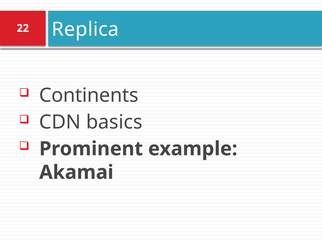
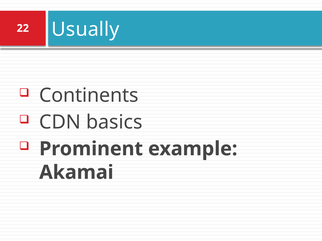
Replica: Replica -> Usually (85, 30)
